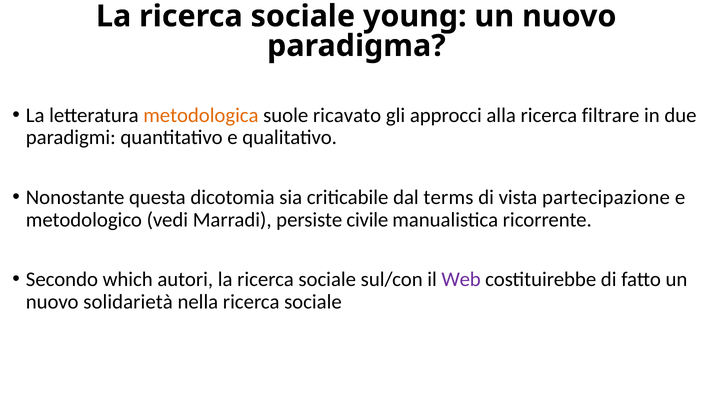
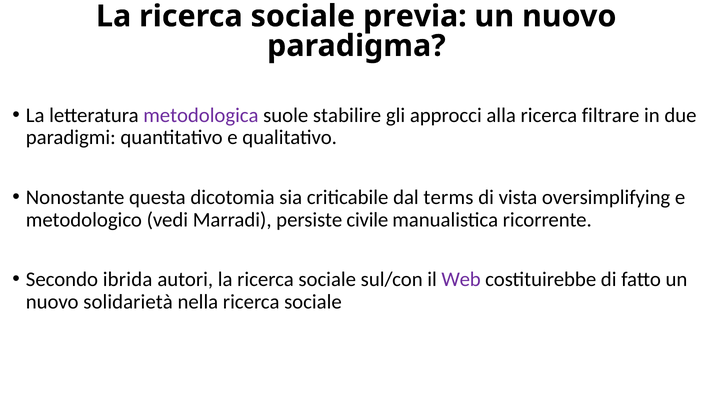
young: young -> previa (415, 16)
metodologica colour: orange -> purple (201, 115)
ricavato: ricavato -> stabilire (347, 115)
partecipazione: partecipazione -> oversimplifying (606, 197)
which: which -> ibrida (128, 279)
